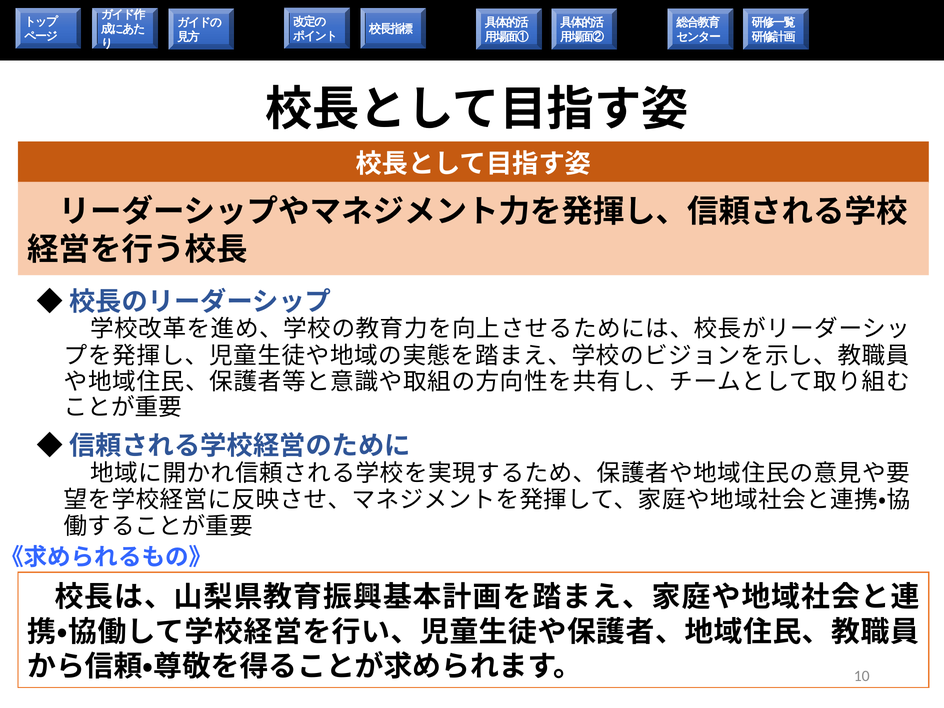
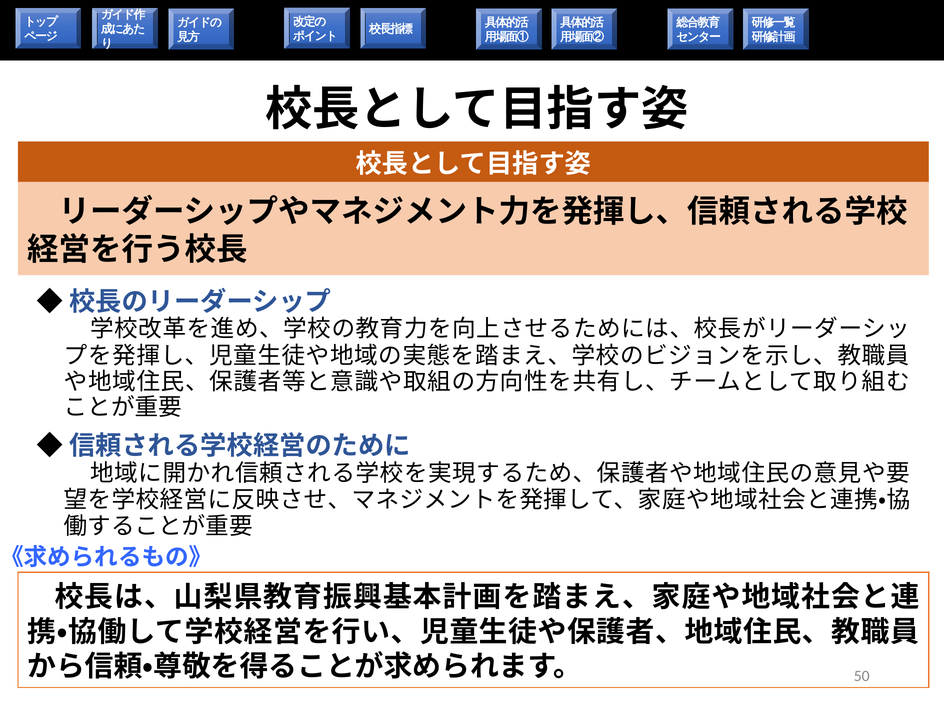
10: 10 -> 50 (862, 676)
